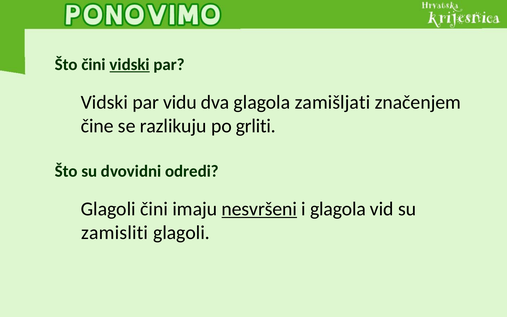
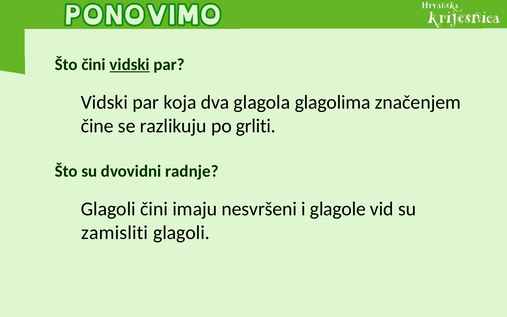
vidu: vidu -> koja (180, 102)
zamišljati: zamišljati -> glagolima (333, 102)
odredi: odredi -> radnje (192, 171)
nesvršeni underline: present -> none (259, 209)
i glagola: glagola -> glagole (338, 209)
